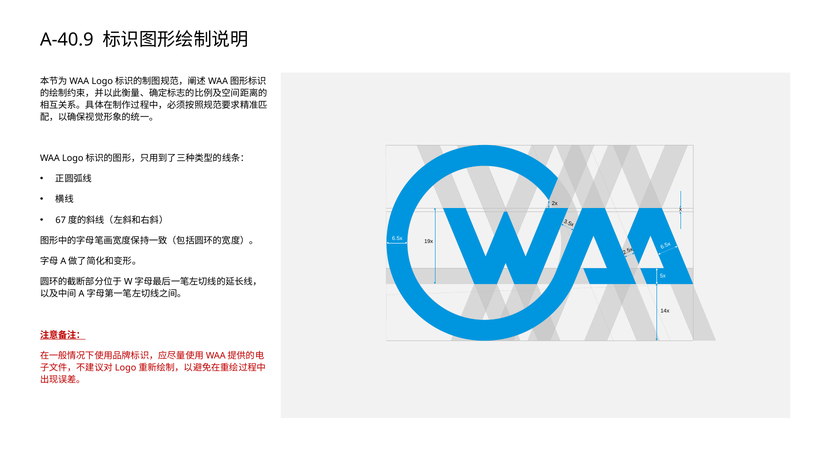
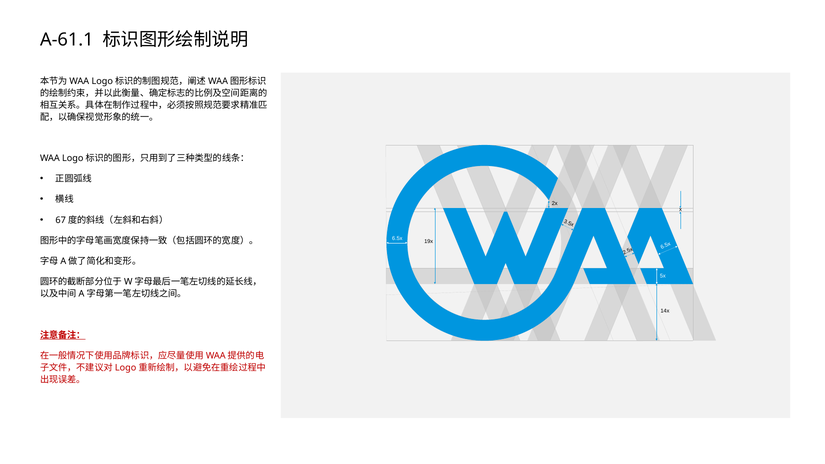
A-40.9: A-40.9 -> A-61.1 (67, 40)
